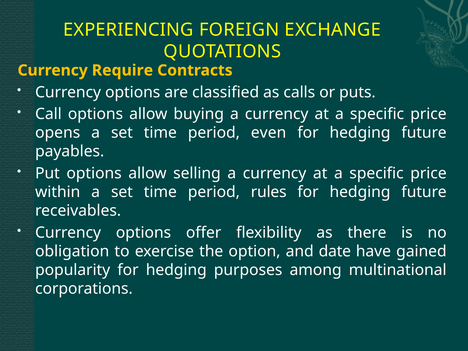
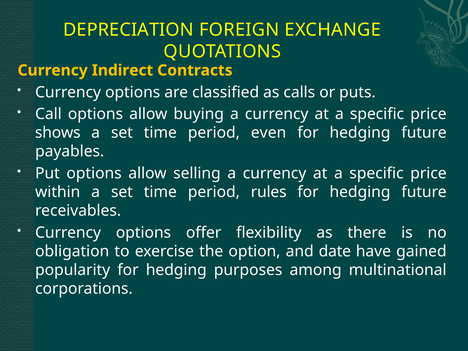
EXPERIENCING: EXPERIENCING -> DEPRECIATION (128, 30)
Require: Require -> Indirect (123, 70)
opens: opens -> shows (58, 133)
